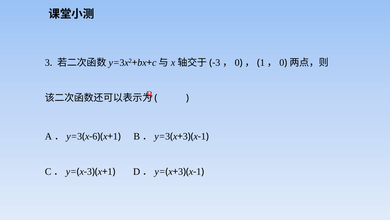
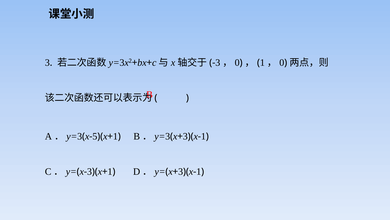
6: 6 -> 5 (95, 136)
